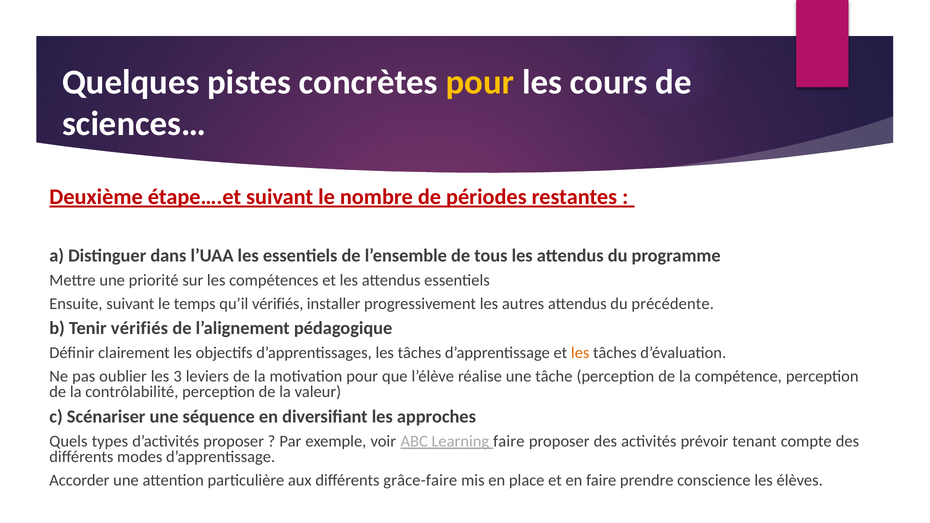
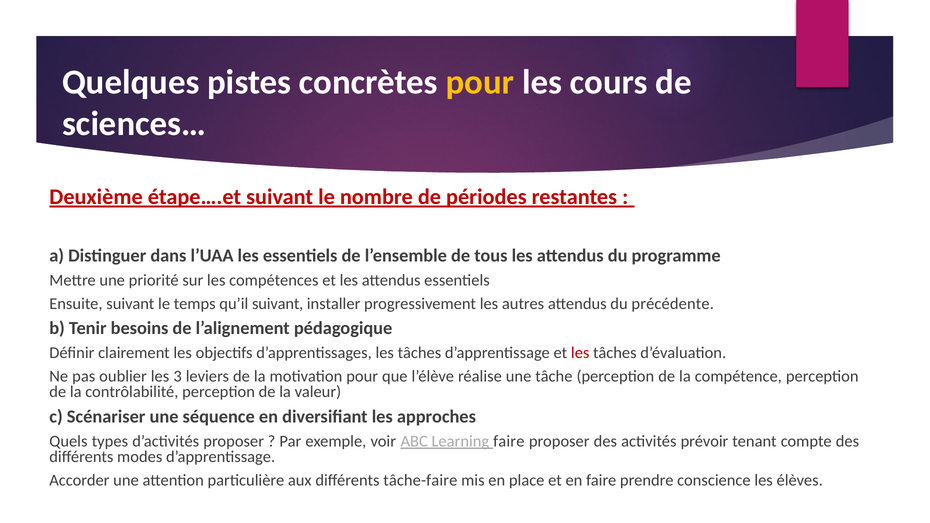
qu’il vérifiés: vérifiés -> suivant (278, 304)
vérifiés: vérifiés -> besoins (140, 328)
les colour: orange -> red (580, 353)
grâce-faire: grâce-faire -> tâche-faire (420, 481)
